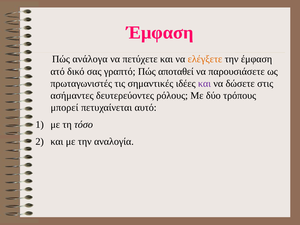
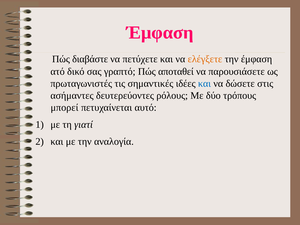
ανάλογα: ανάλογα -> διαβάστε (90, 59)
και colour: purple -> blue (204, 84)
τόσο: τόσο -> γιατί (84, 125)
